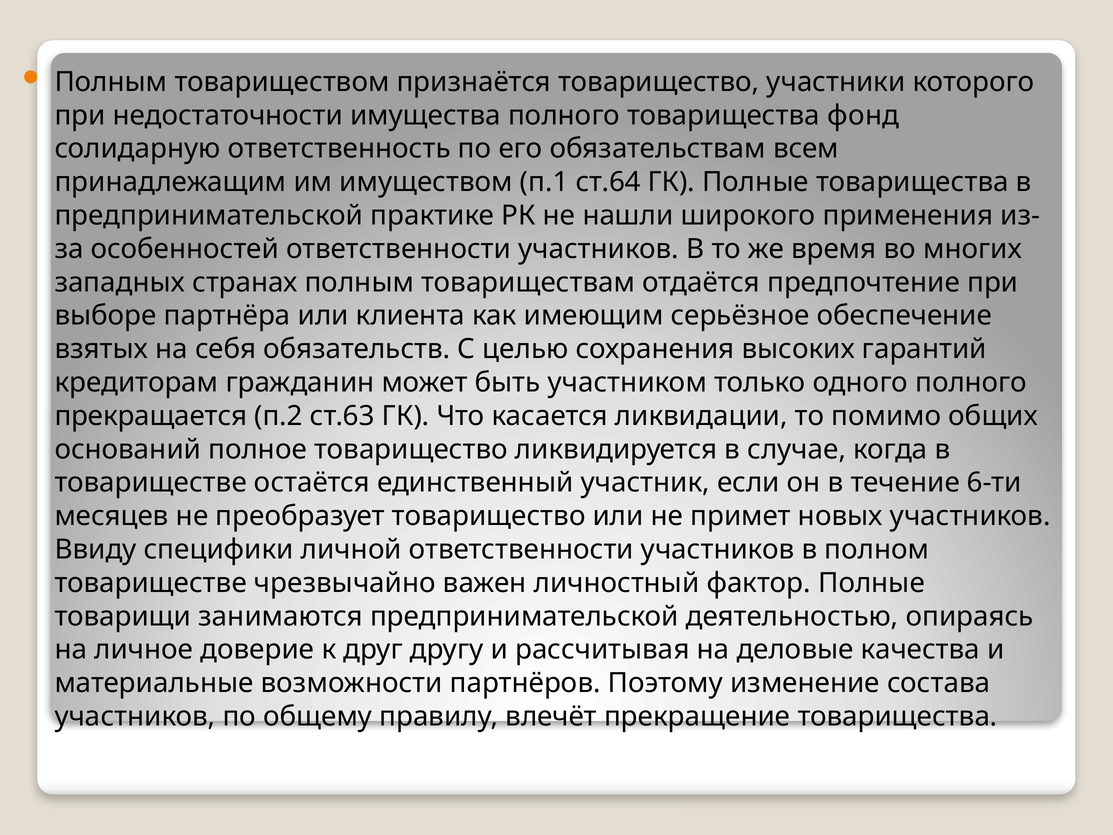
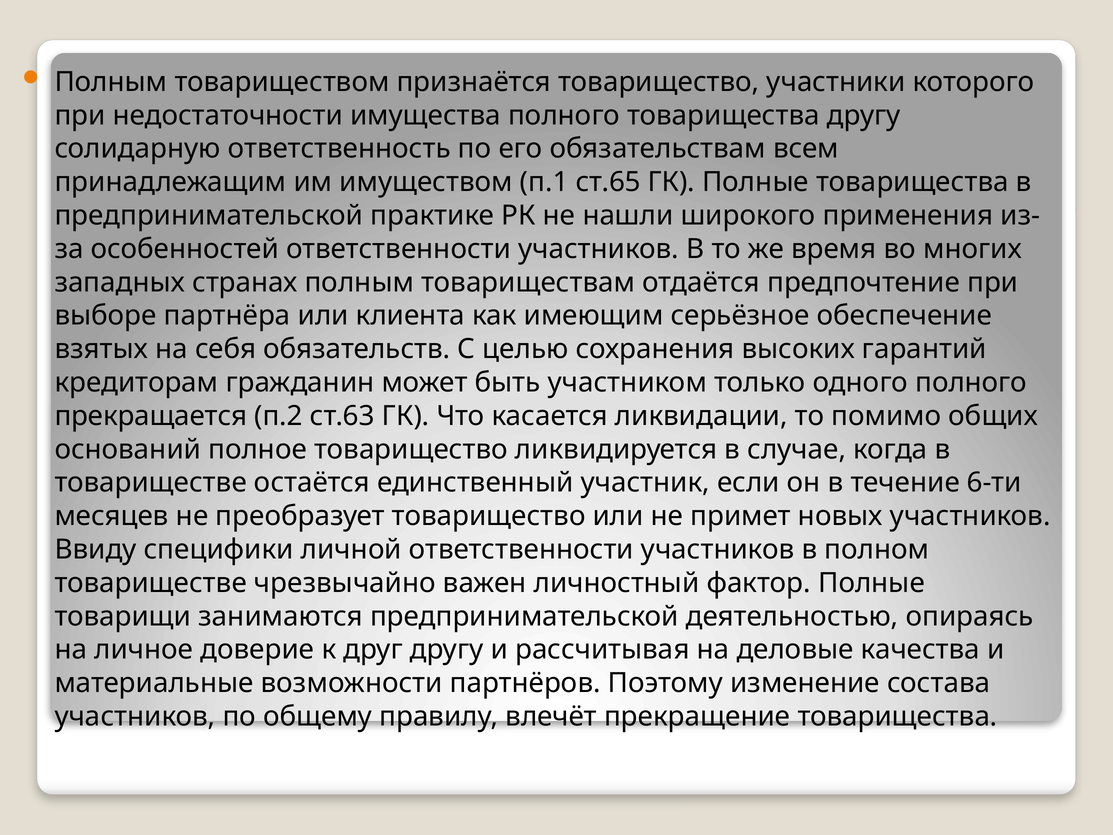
товарищества фонд: фонд -> другу (864, 115)
ст.64: ст.64 -> ст.65 (608, 182)
